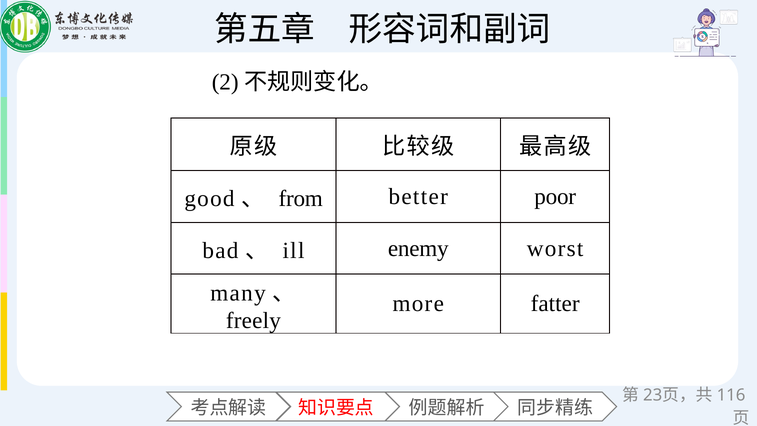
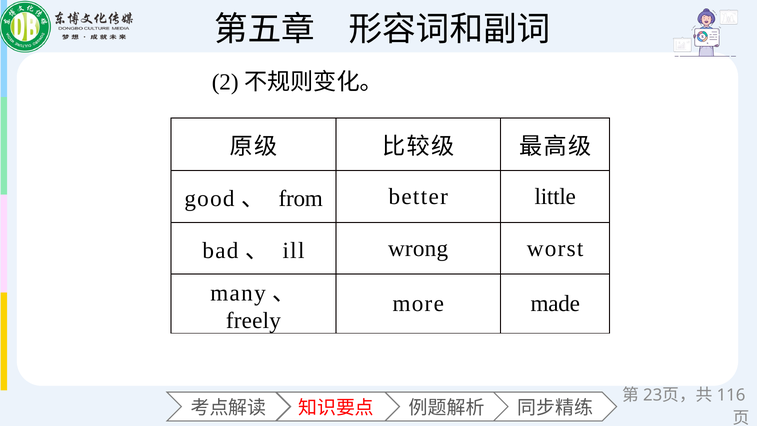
poor: poor -> little (555, 196)
enemy: enemy -> wrong (418, 248)
fatter: fatter -> made (555, 304)
